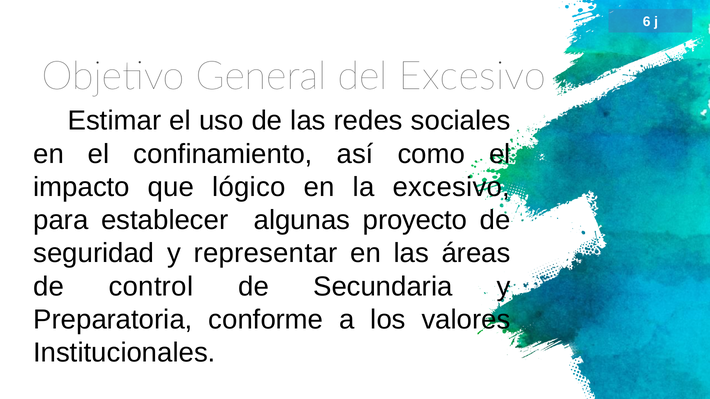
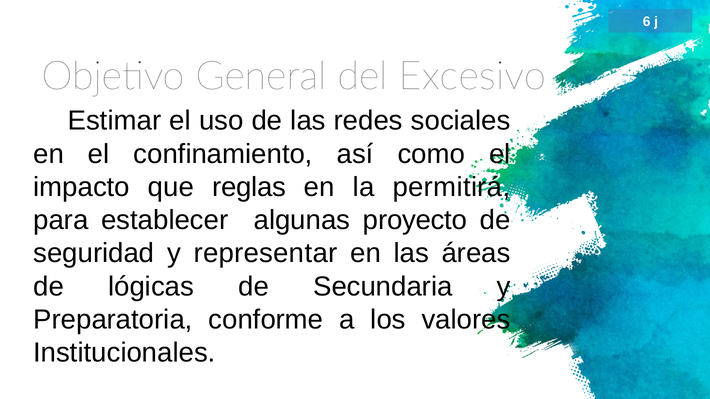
lógico: lógico -> reglas (249, 187)
la excesivo: excesivo -> permitirá (451, 187)
control: control -> lógicas (151, 287)
